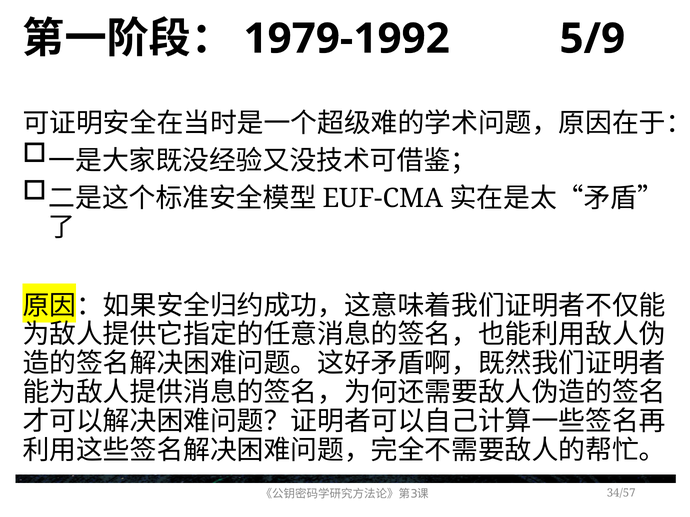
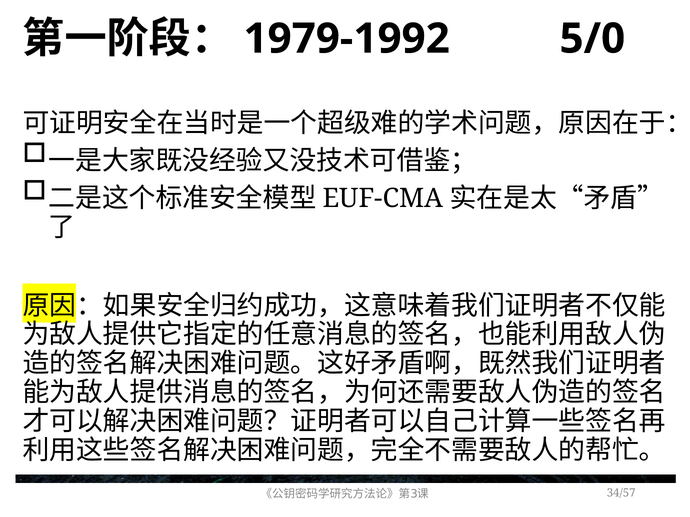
5/9: 5/9 -> 5/0 (592, 39)
